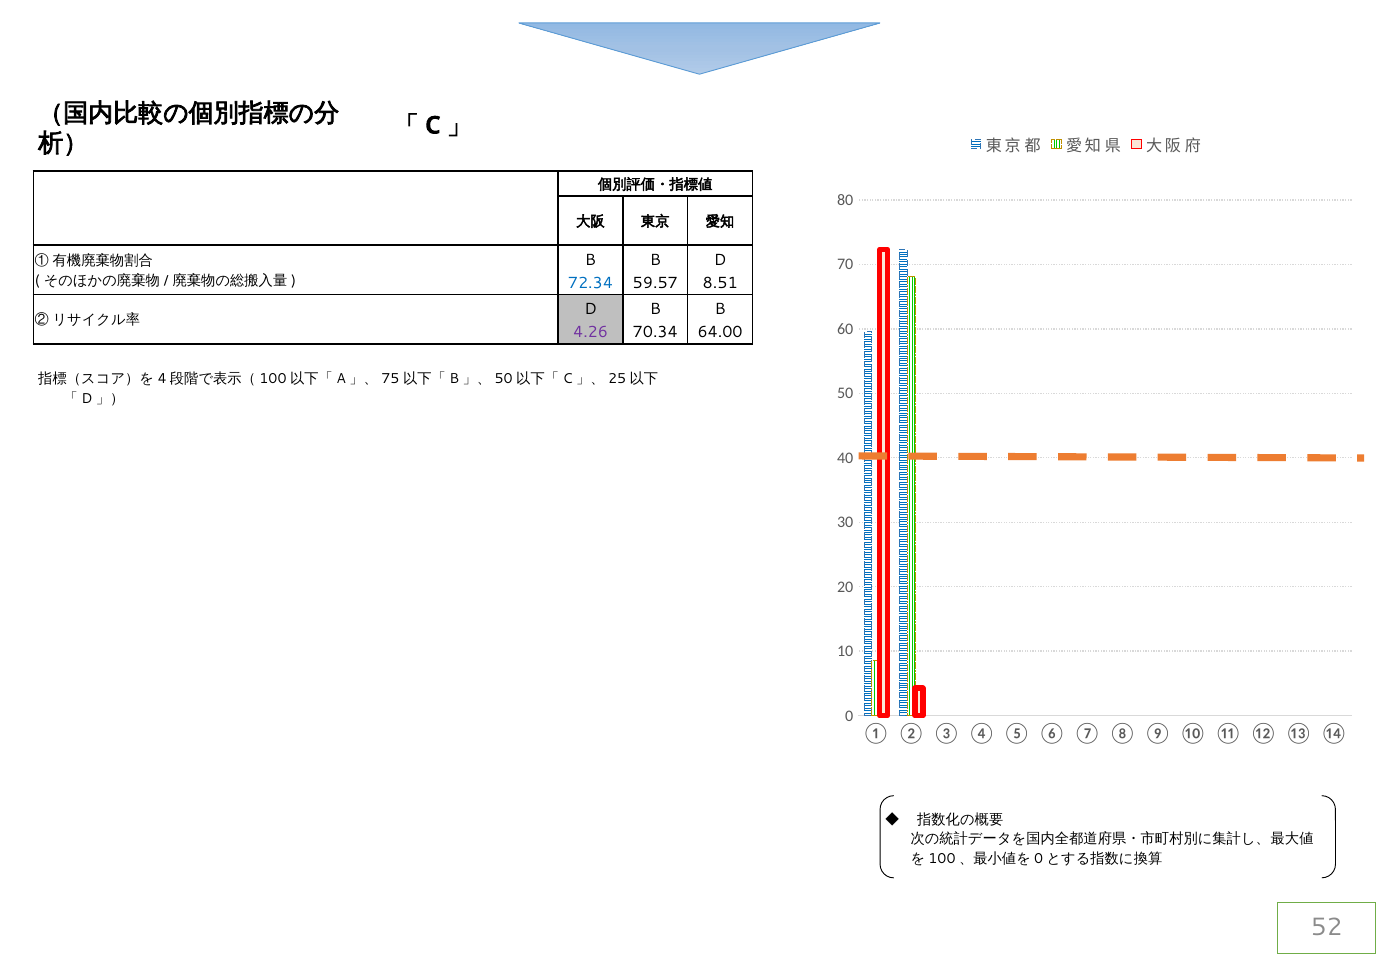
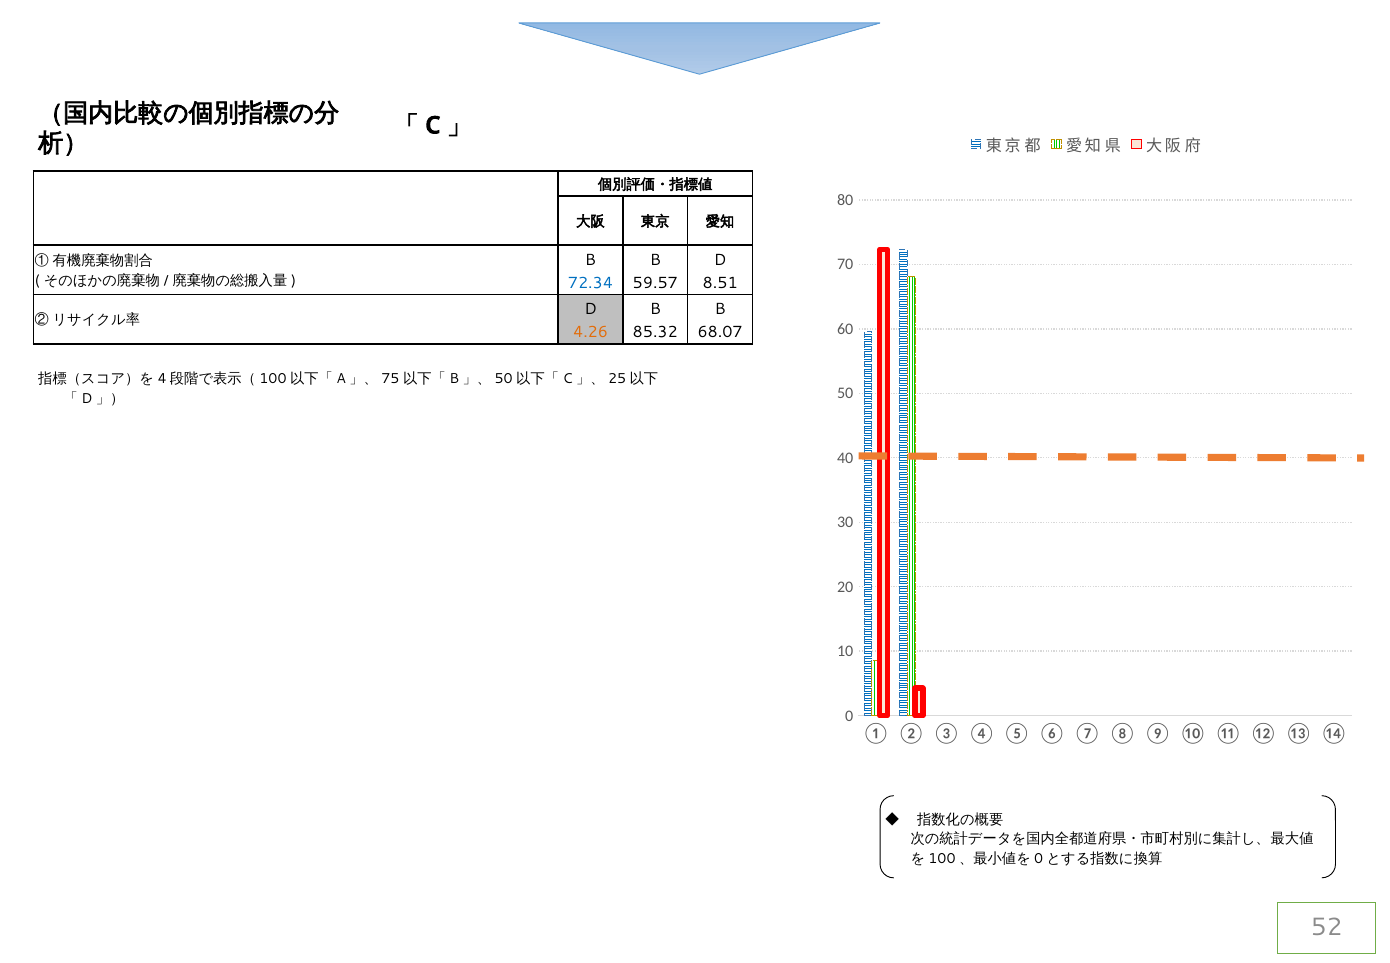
4.26 colour: purple -> orange (591, 332)
70.34: 70.34 -> 85.32 (655, 332)
64.00: 64.00 -> 68.07 (720, 332)
